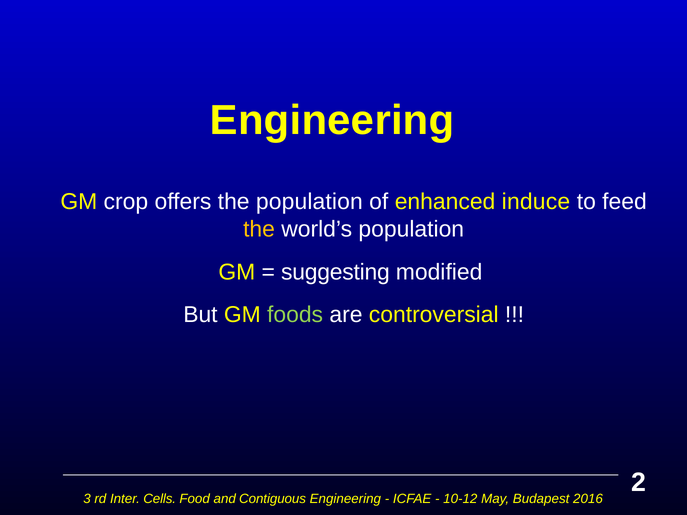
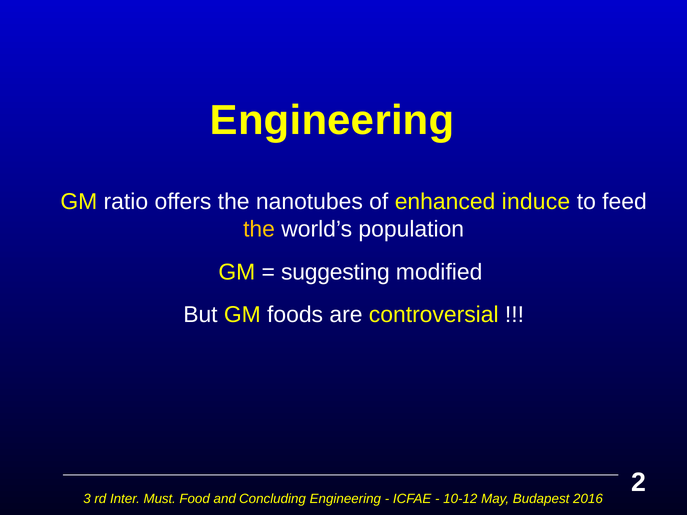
crop: crop -> ratio (126, 202)
the population: population -> nanotubes (309, 202)
foods colour: light green -> white (295, 315)
Cells: Cells -> Must (160, 499)
Contiguous: Contiguous -> Concluding (273, 499)
